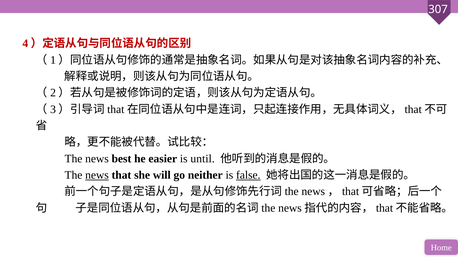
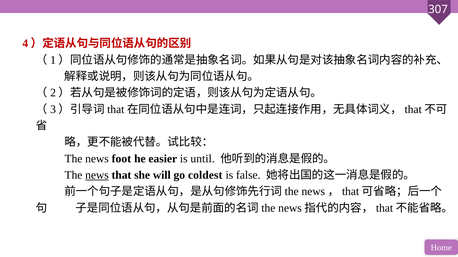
best: best -> foot (121, 159)
neither: neither -> coldest (205, 175)
false underline: present -> none (248, 175)
